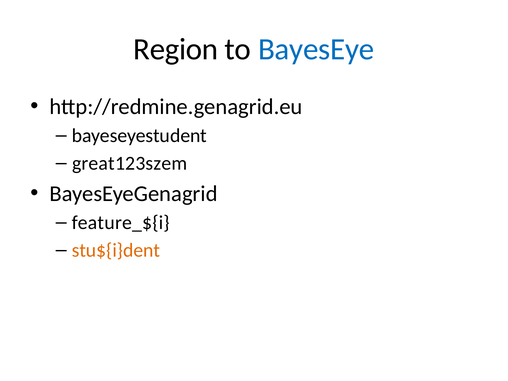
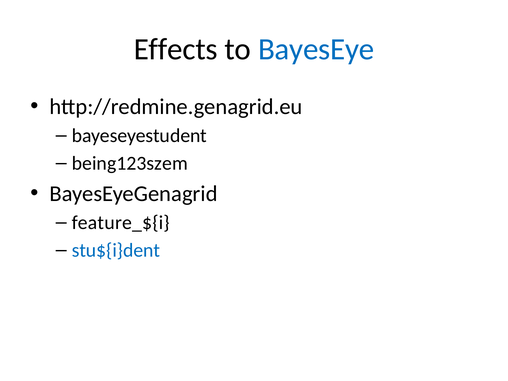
Region: Region -> Effects (176, 49)
great123szem: great123szem -> being123szem (130, 163)
stu${i}dent colour: orange -> blue (116, 250)
